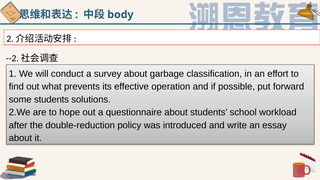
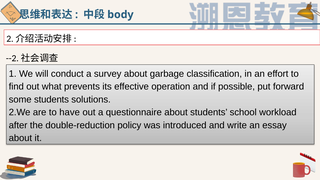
hope: hope -> have (70, 112)
